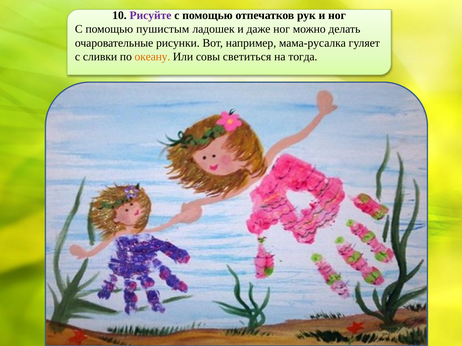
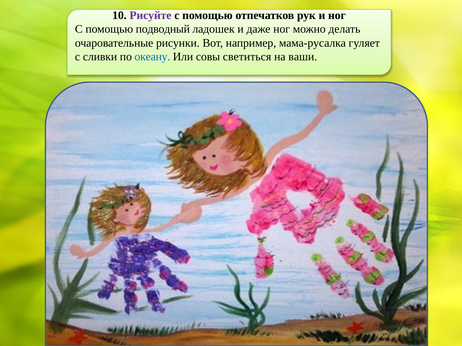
пушистым: пушистым -> подводный (163, 29)
океану colour: orange -> blue (152, 57)
тогда: тогда -> ваши (303, 57)
